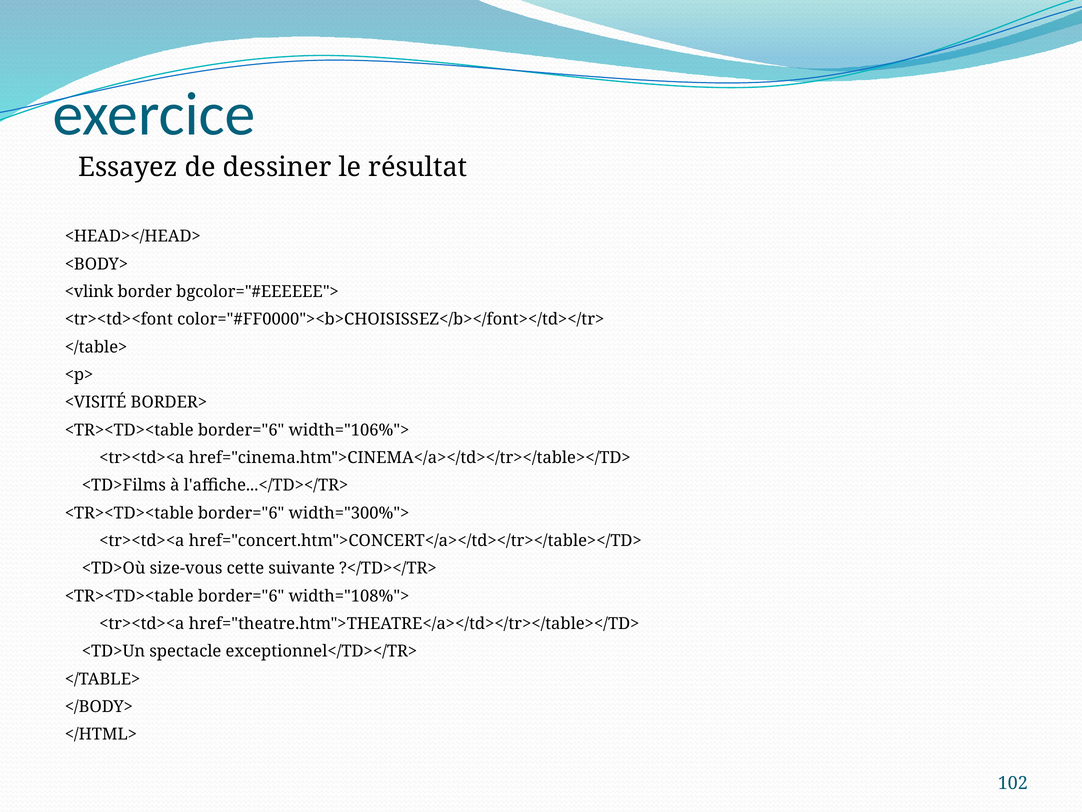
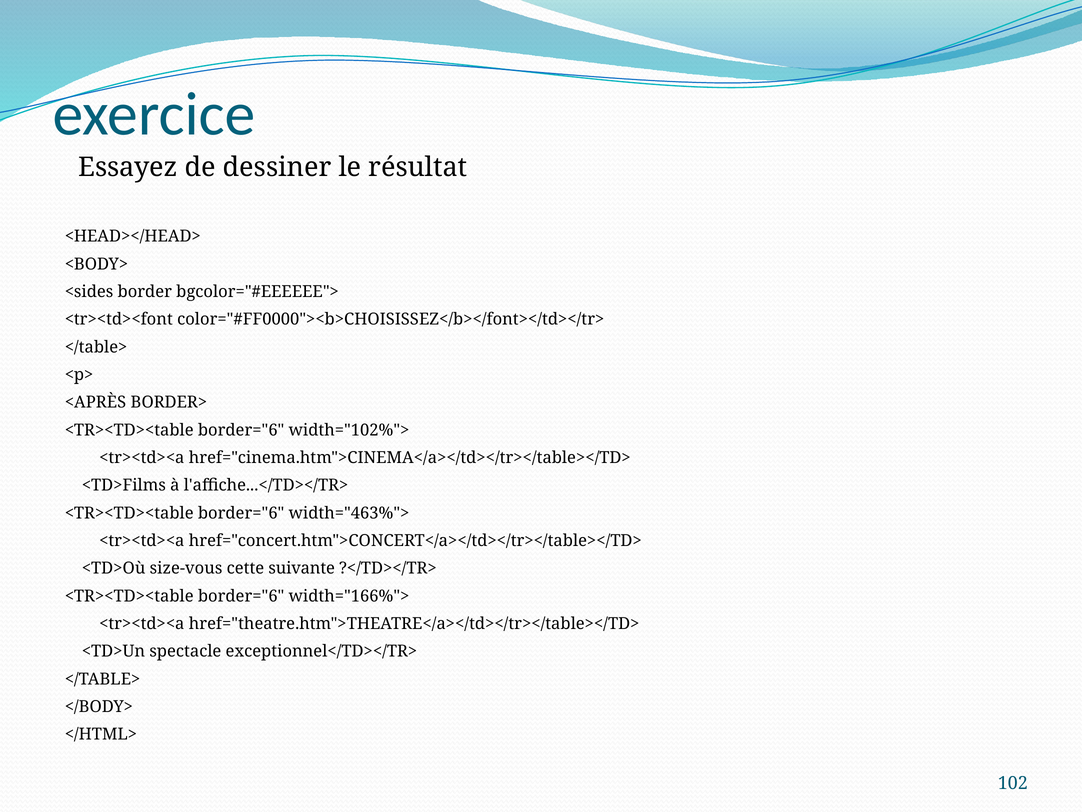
<vlink: <vlink -> <sides (89, 292)
<VISITÉ: <VISITÉ -> <APRÈS (95, 402)
width="106%">: width="106%"> -> width="102%"> (349, 430)
width="300%">: width="300%"> -> width="463%"> (349, 513)
width="108%">: width="108%"> -> width="166%"> (349, 596)
